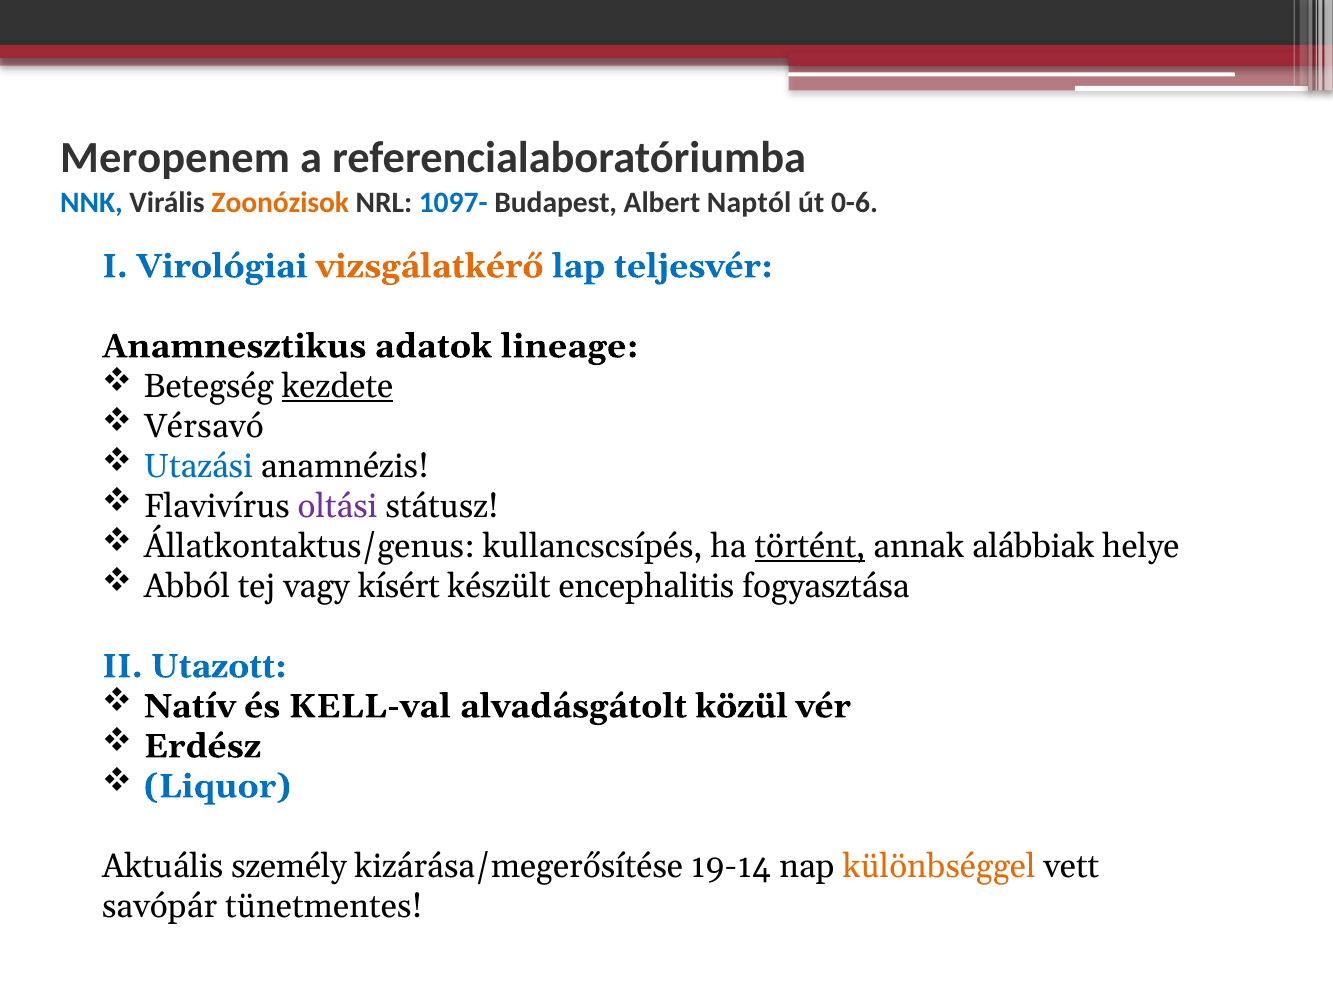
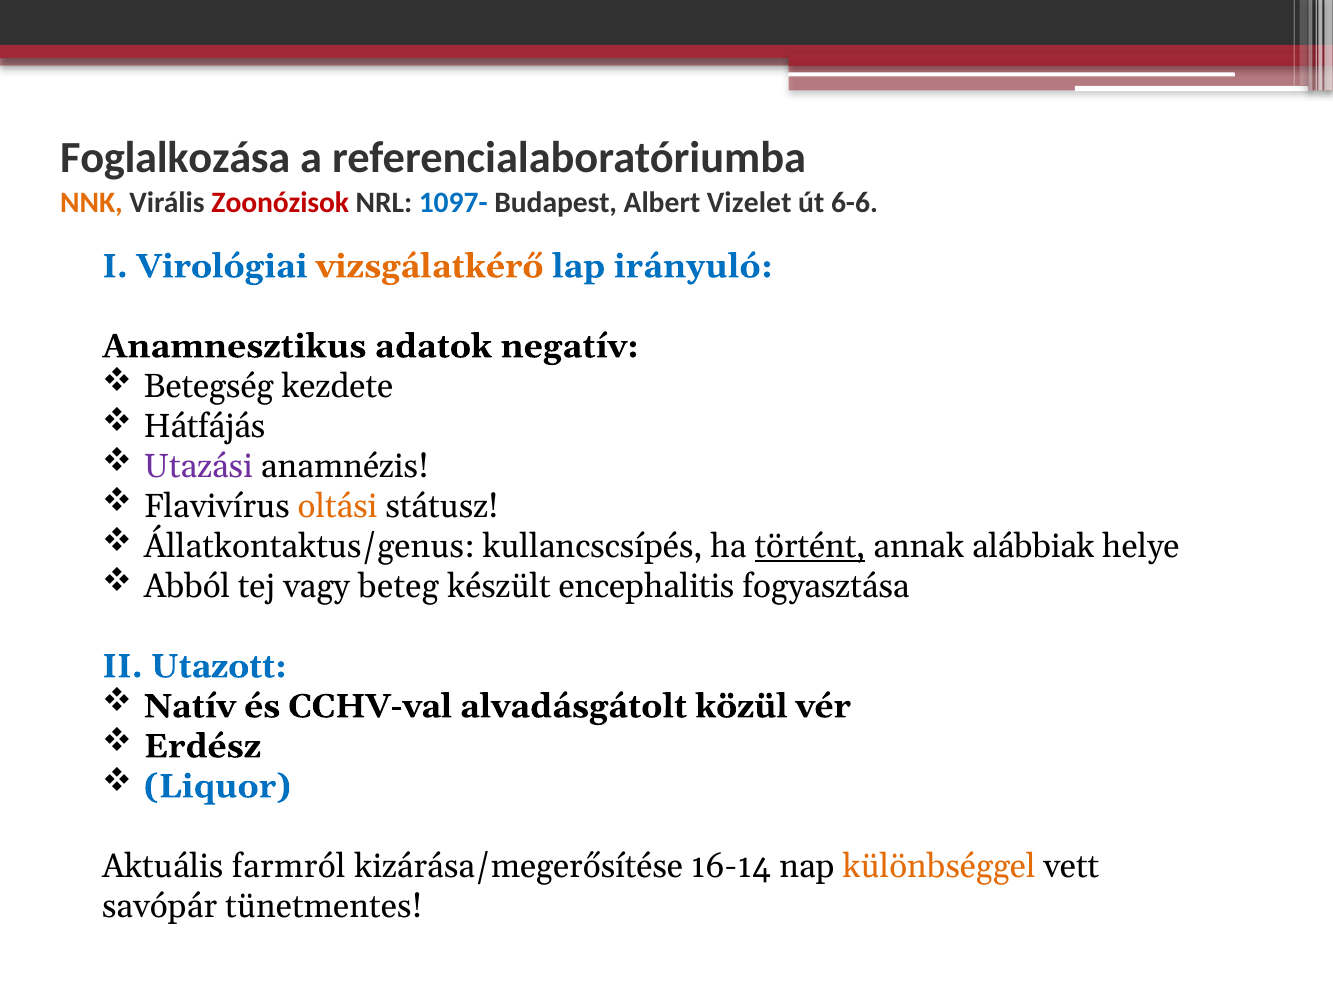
Meropenem: Meropenem -> Foglalkozása (175, 158)
NNK colour: blue -> orange (91, 203)
Zoonózisok colour: orange -> red (280, 203)
Naptól: Naptól -> Vizelet (749, 203)
0-6: 0-6 -> 6-6 (854, 203)
teljesvér: teljesvér -> irányuló (693, 266)
lineage: lineage -> negatív (570, 346)
kezdete underline: present -> none (337, 386)
Vérsavó: Vérsavó -> Hátfájás (204, 426)
Utazási colour: blue -> purple (198, 466)
oltási colour: purple -> orange (338, 506)
kísért: kísért -> beteg (399, 586)
KELL-val: KELL-val -> CCHV-val (370, 706)
személy: személy -> farmról (289, 866)
19-14: 19-14 -> 16-14 (731, 866)
